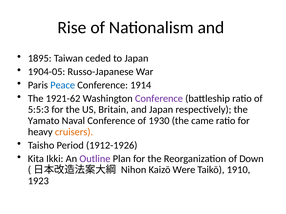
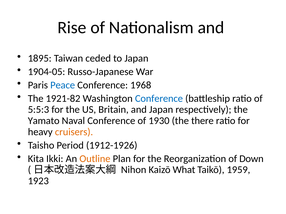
1914: 1914 -> 1968 (141, 85)
1921-62: 1921-62 -> 1921-82 (63, 99)
Conference colour: purple -> blue (159, 99)
came: came -> there (202, 121)
Outline colour: purple -> orange (95, 159)
Were: Were -> What (184, 170)
1910: 1910 -> 1959 (239, 170)
